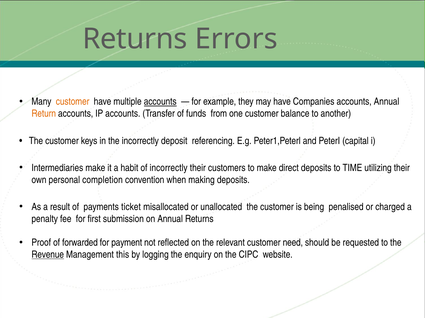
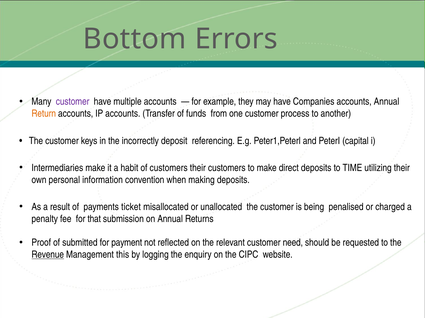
Returns: Returns -> Bottom (135, 39)
customer colour: orange -> purple (73, 102)
accounts underline: present -> none (160, 102)
balance: balance -> process (295, 114)
of incorrectly: incorrectly -> customers (169, 168)
completion: completion -> information (103, 180)
first: first -> that (94, 219)
forwarded: forwarded -> submitted (80, 243)
